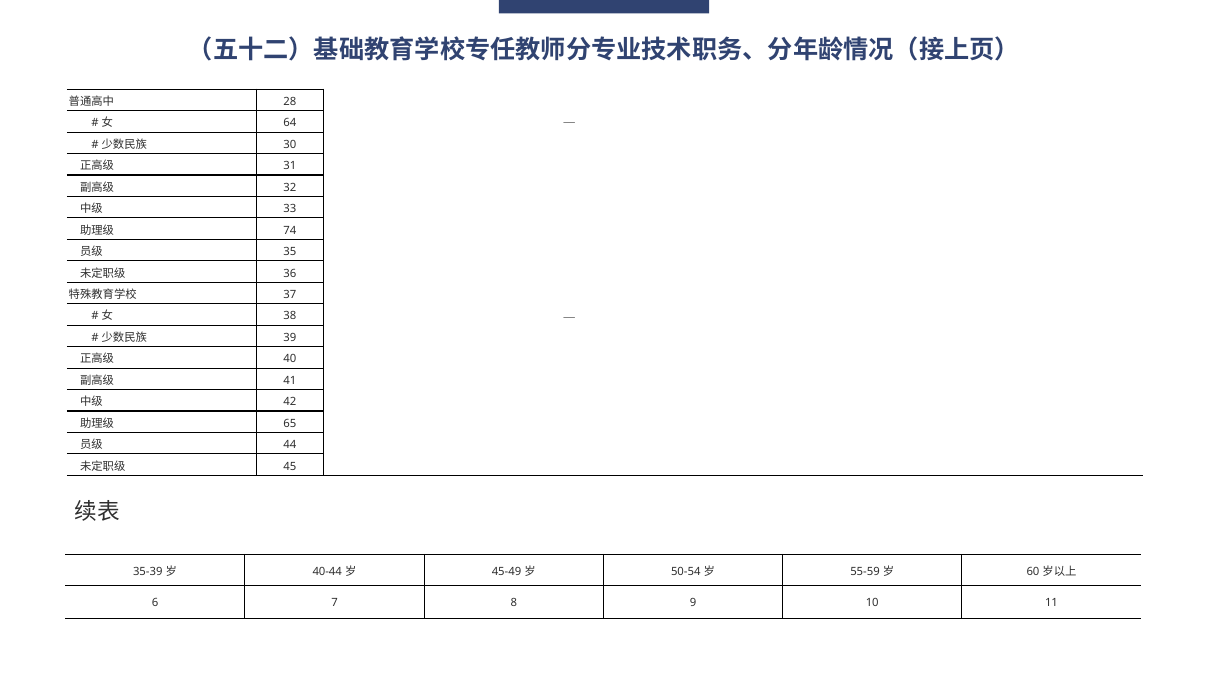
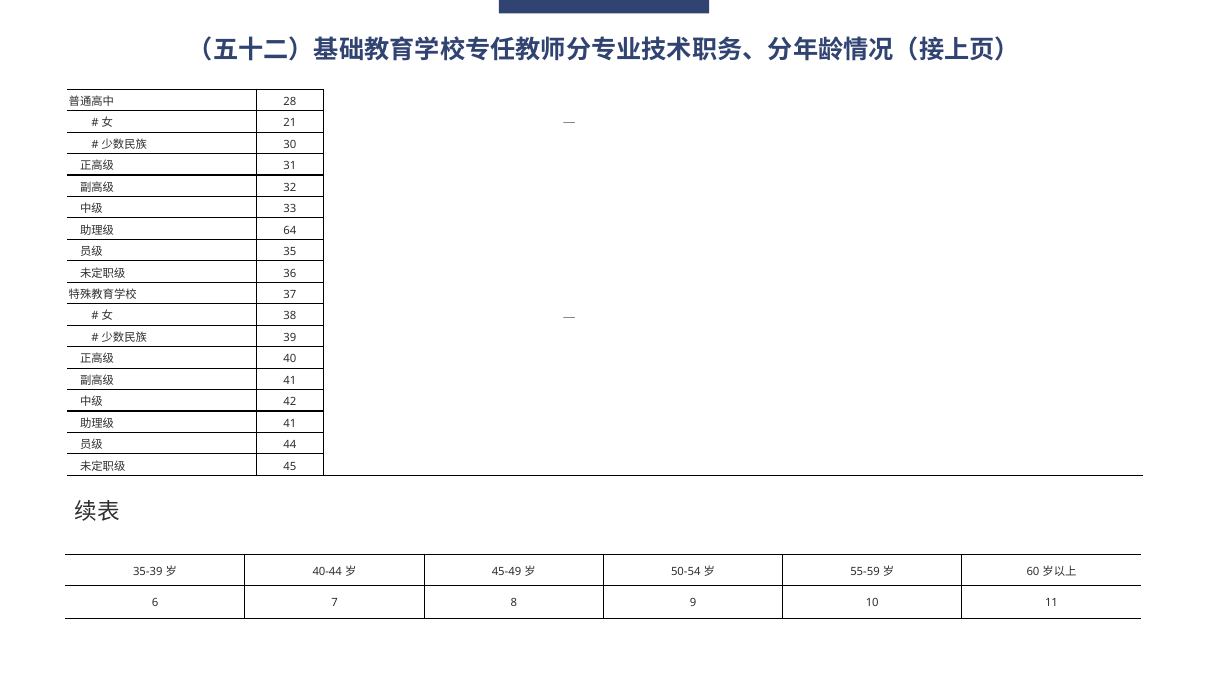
64: 64 -> 21 (290, 123)
74: 74 -> 64 (290, 230)
65: 65 -> 41 (290, 423)
